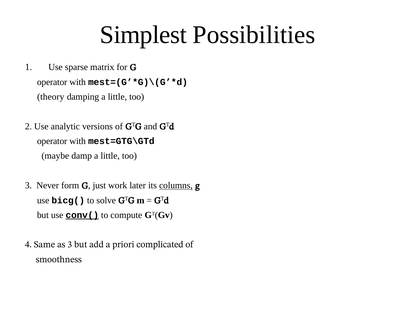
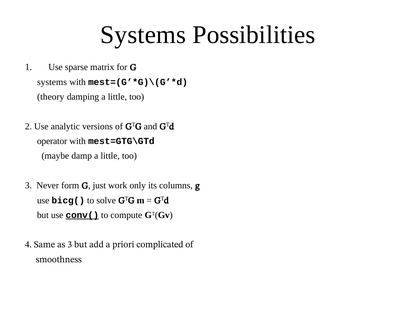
Simplest: Simplest -> Systems (143, 35)
operator: operator -> systems (52, 82)
later: later -> only (138, 186)
columns underline: present -> none (176, 186)
